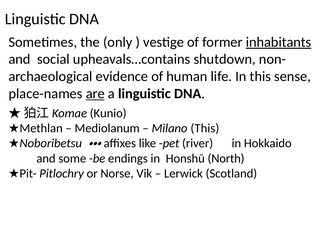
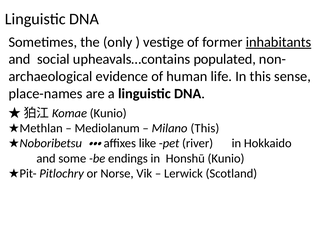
shutdown: shutdown -> populated (225, 59)
are underline: present -> none (95, 94)
Honshū North: North -> Kunio (226, 159)
